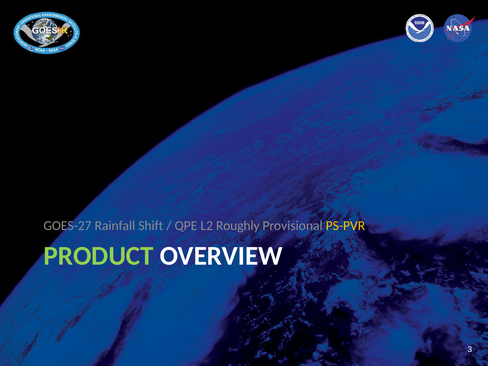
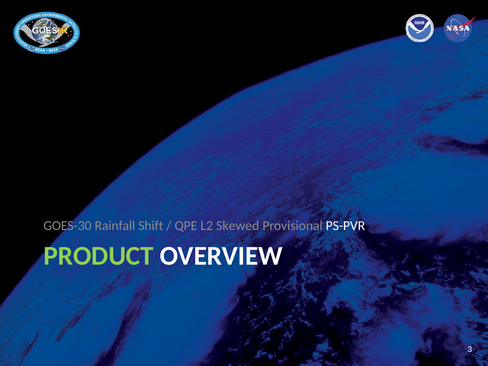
GOES-27: GOES-27 -> GOES-30 (67, 226)
Roughly: Roughly -> Skewed (238, 226)
PS-PVR colour: yellow -> white (345, 226)
